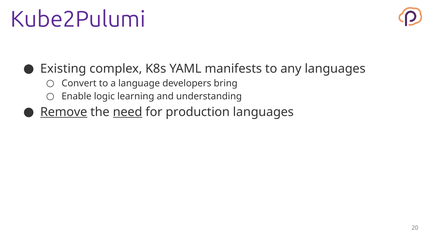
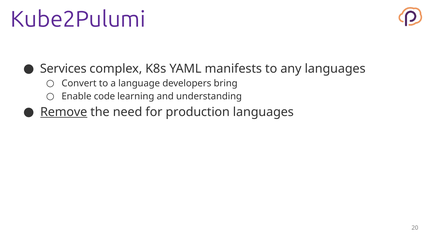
Existing: Existing -> Services (63, 69)
logic: logic -> code (104, 96)
need underline: present -> none (128, 112)
